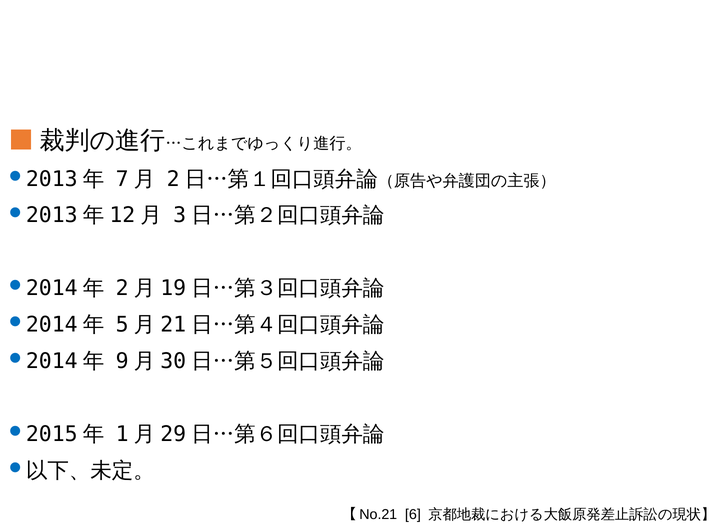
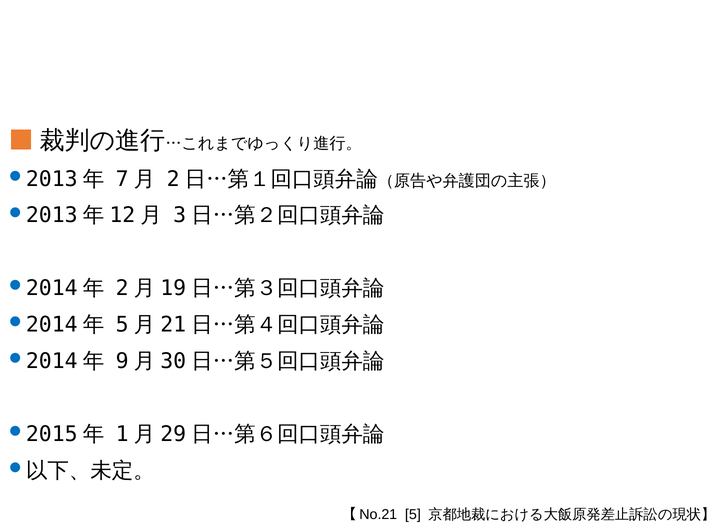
6: 6 -> 5 (413, 515)
